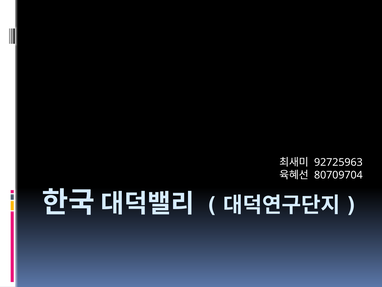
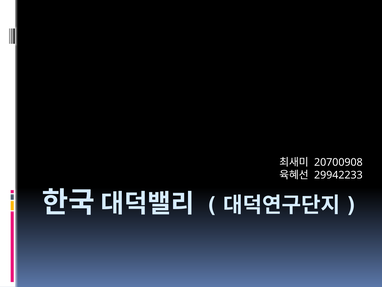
92725963: 92725963 -> 20700908 (338, 162)
80709704: 80709704 -> 29942233 (338, 175)
